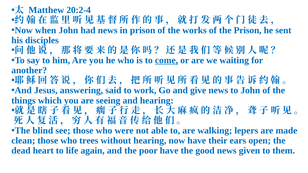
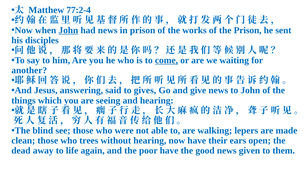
20:2-4: 20:2-4 -> 77:2-4 (79, 10)
John underline: none -> present (68, 30)
work: work -> gives (145, 91)
heart: heart -> away (43, 151)
